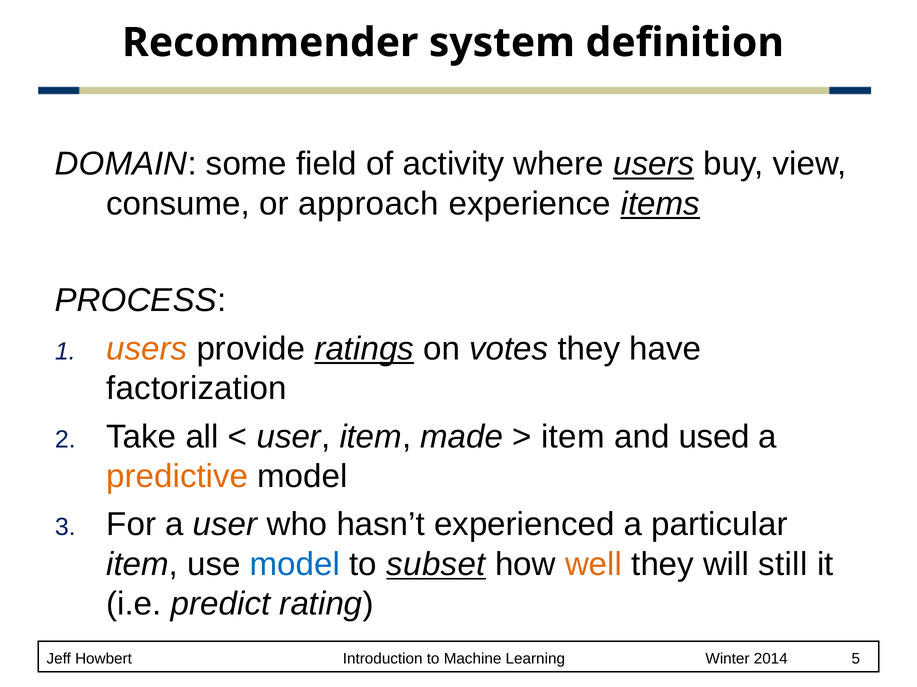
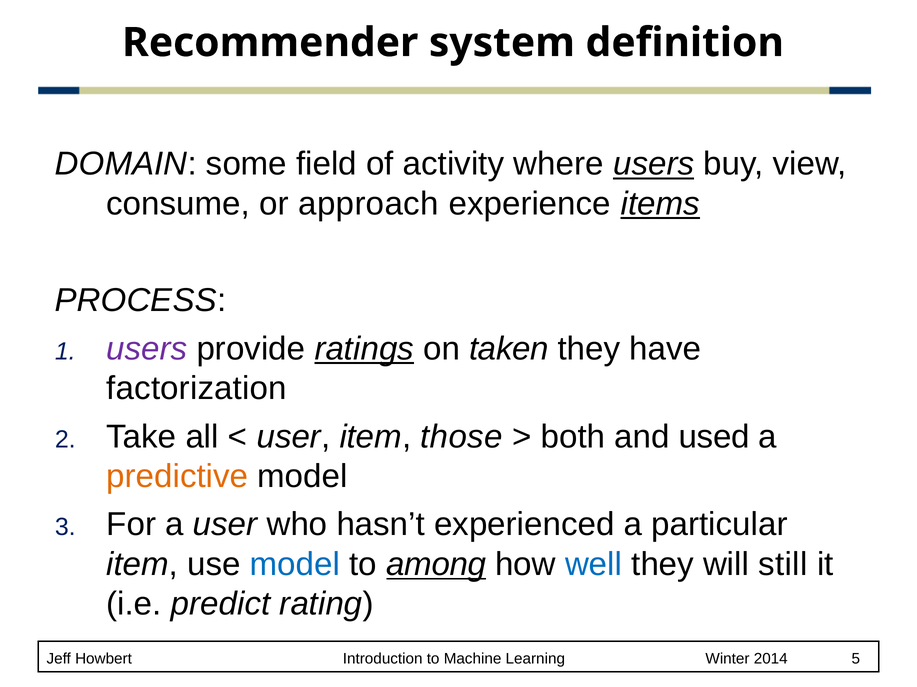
users colour: orange -> purple (147, 349)
votes: votes -> taken (509, 349)
made: made -> those (462, 437)
item: item -> both (573, 437)
subset: subset -> among (436, 565)
well colour: orange -> blue (594, 565)
